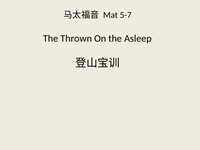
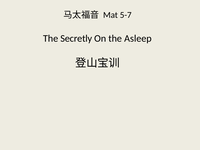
Thrown: Thrown -> Secretly (76, 38)
